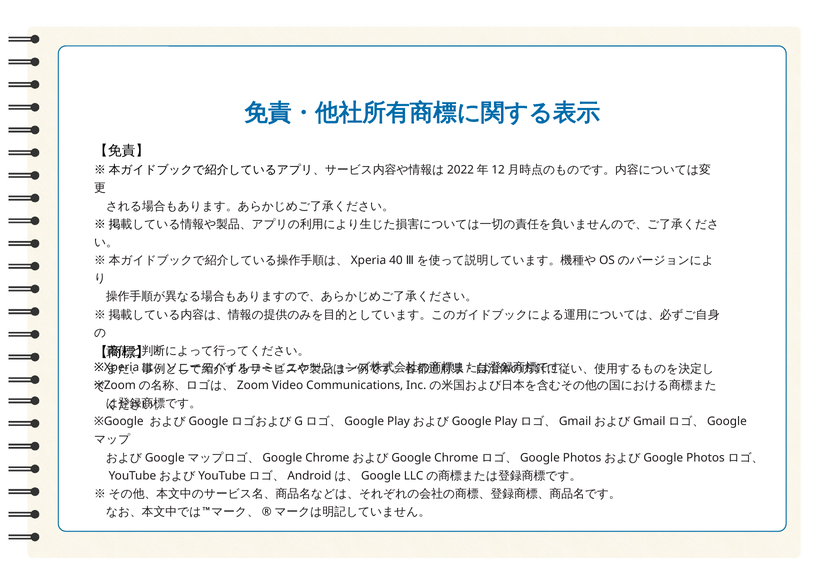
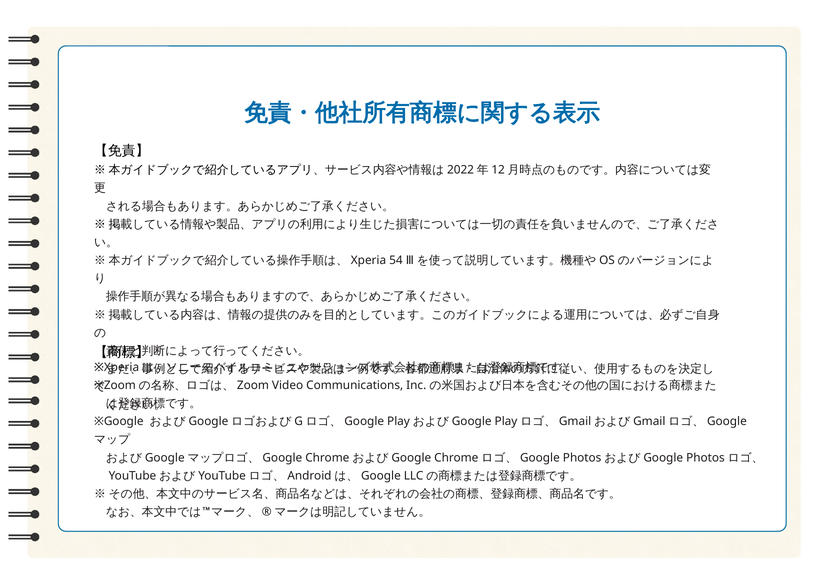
40: 40 -> 54 (396, 261)
